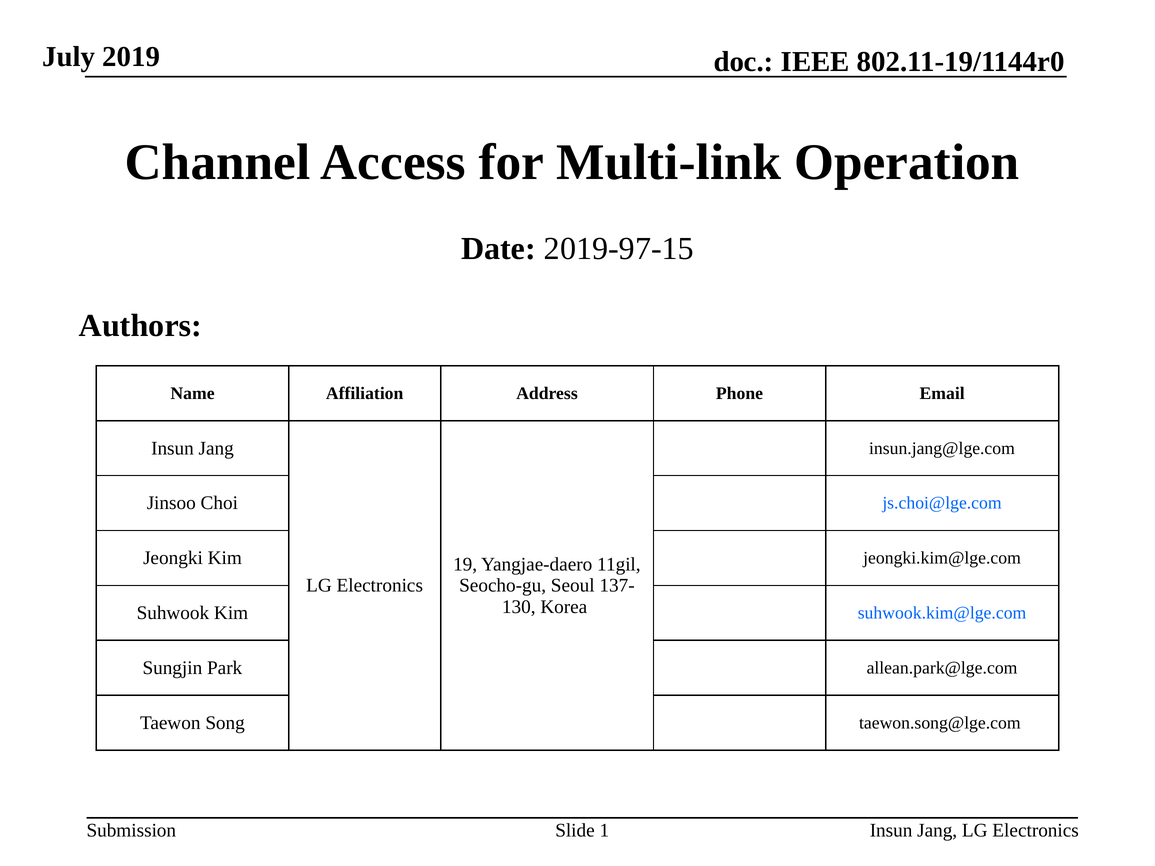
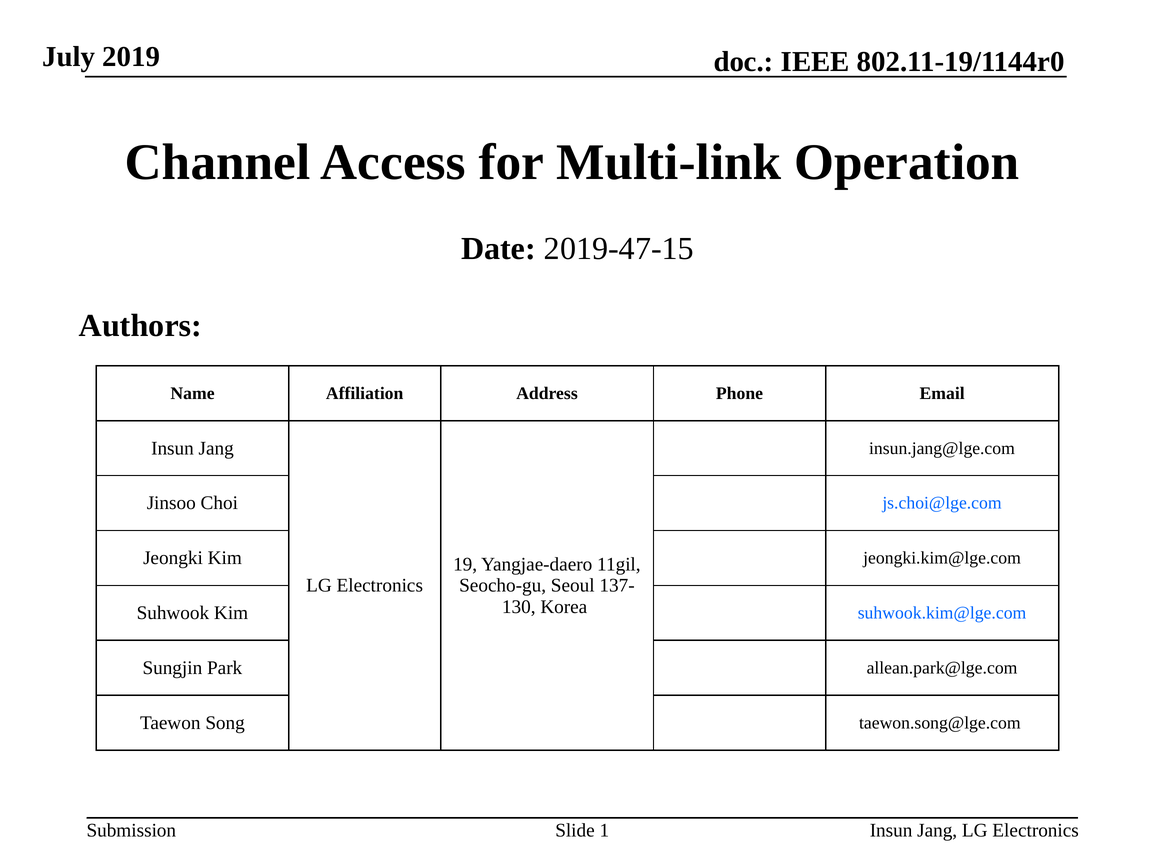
2019-97-15: 2019-97-15 -> 2019-47-15 (619, 249)
